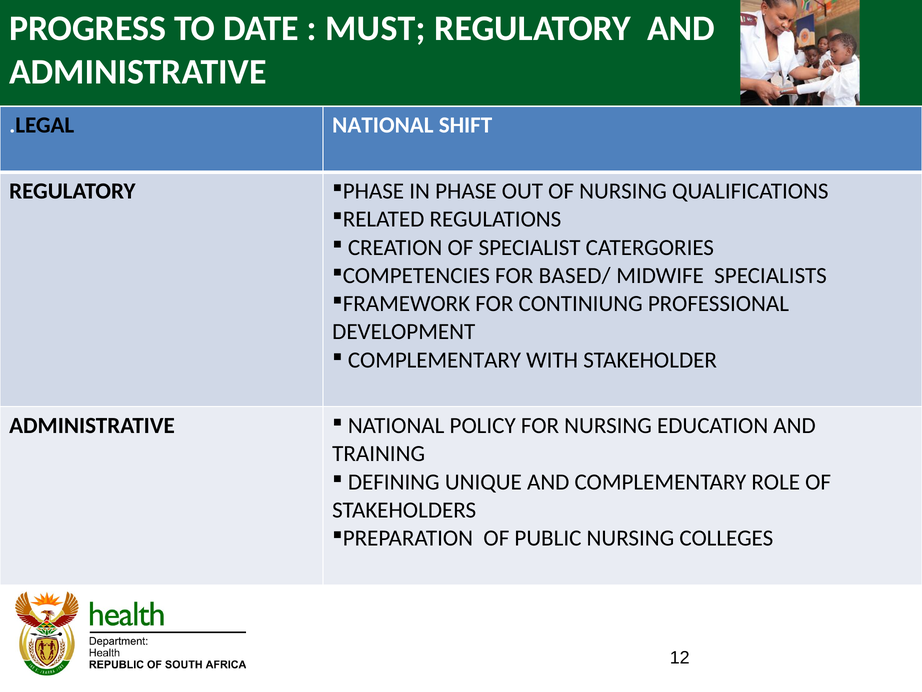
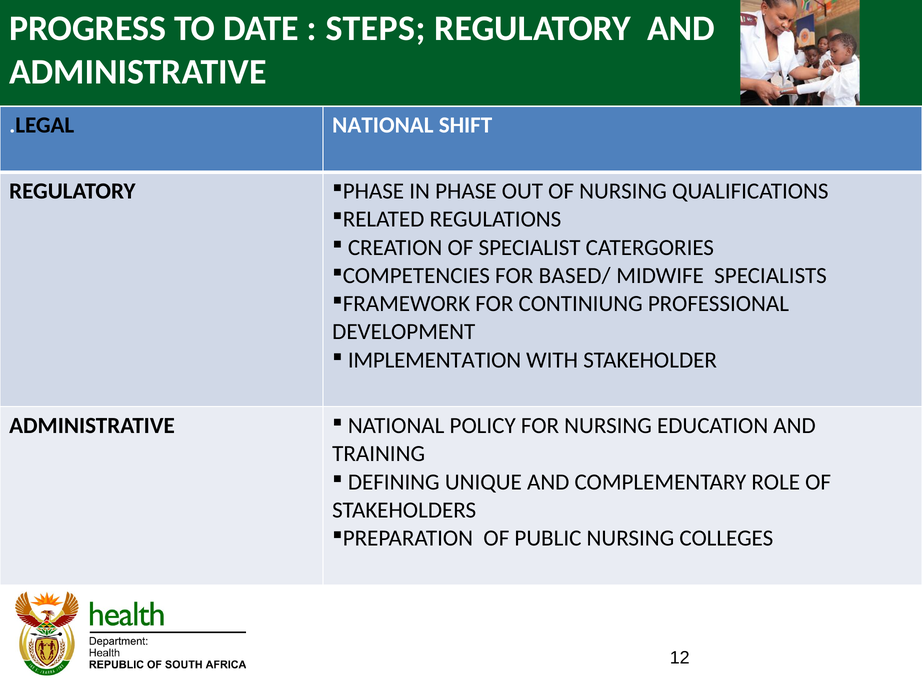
MUST: MUST -> STEPS (375, 29)
COMPLEMENTARY: COMPLEMENTARY -> IMPLEMENTATION (435, 360)
